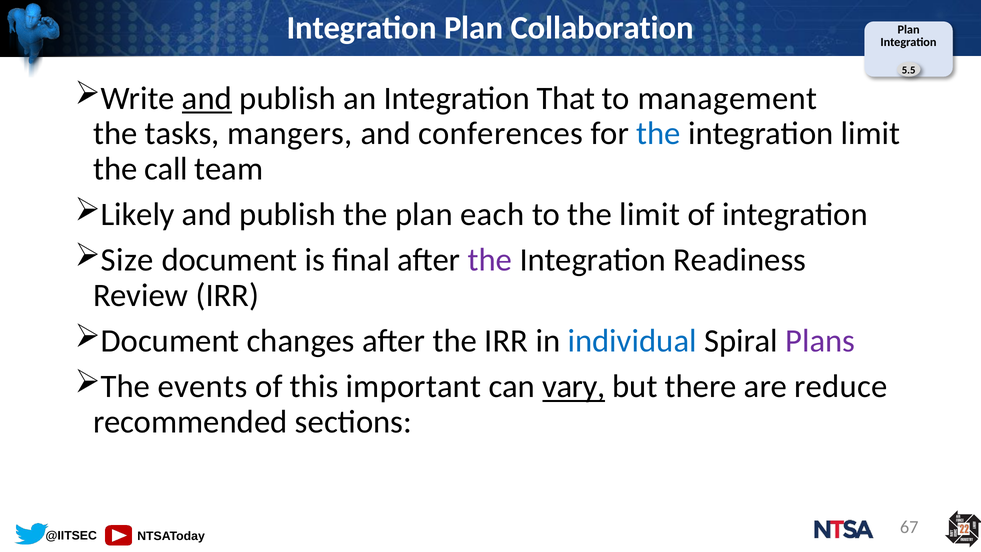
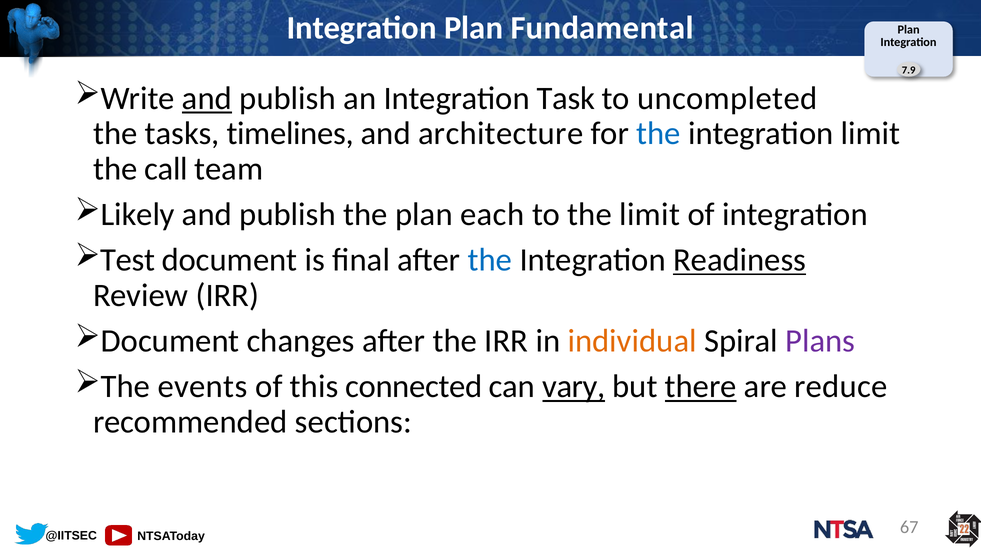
Collaboration: Collaboration -> Fundamental (602, 28)
5.5: 5.5 -> 7.9 (909, 70)
That: That -> Task (566, 98)
management: management -> uncompleted (727, 98)
mangers: mangers -> timelines (290, 134)
conferences: conferences -> architecture (501, 134)
Size: Size -> Test (128, 260)
the colour: purple -> blue (490, 260)
Readiness underline: none -> present (740, 260)
individual colour: blue -> orange (632, 341)
important: important -> connected (414, 387)
there underline: none -> present (701, 387)
